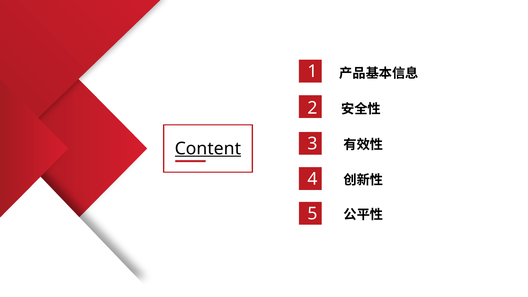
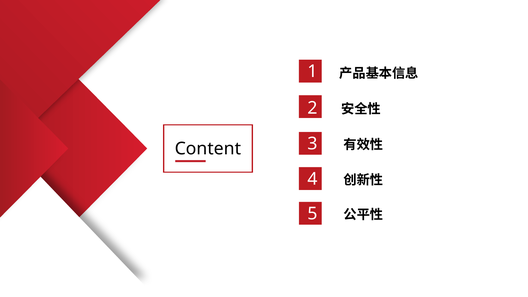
Content underline: present -> none (208, 149)
